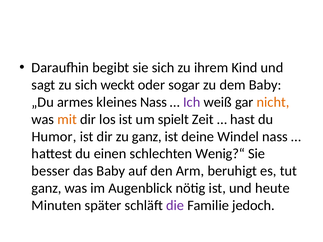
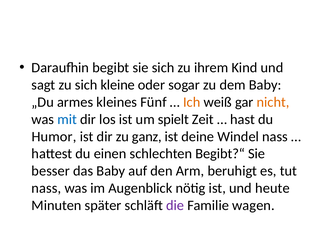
weckt: weckt -> kleine (118, 85)
kleines Nass: Nass -> Fünf (153, 102)
Ich colour: purple -> orange (192, 102)
mit colour: orange -> blue (67, 119)
Wenig?“: Wenig?“ -> Begibt?“ (220, 154)
ganz: ganz -> nass (46, 188)
jedoch: jedoch -> wagen (253, 206)
